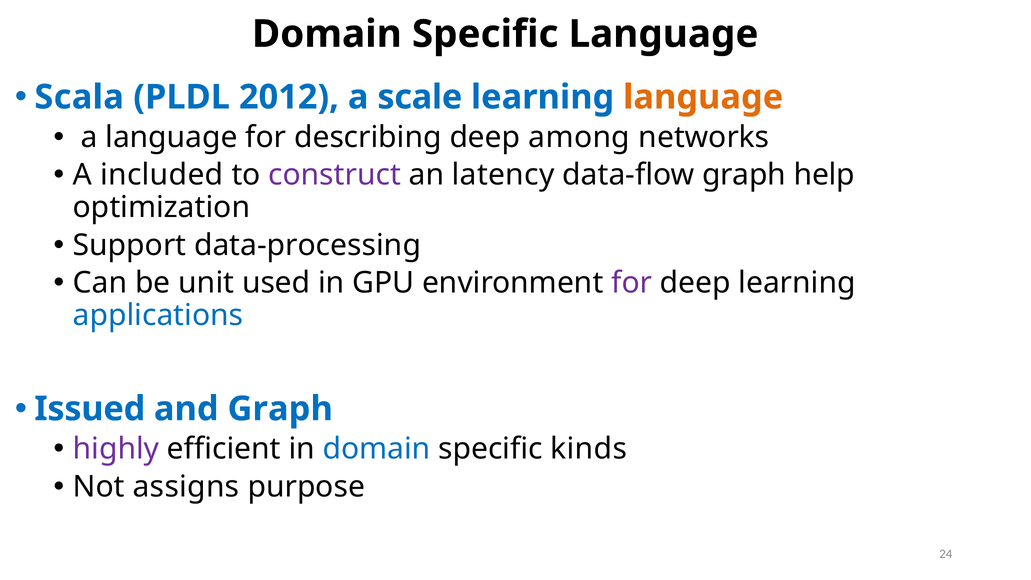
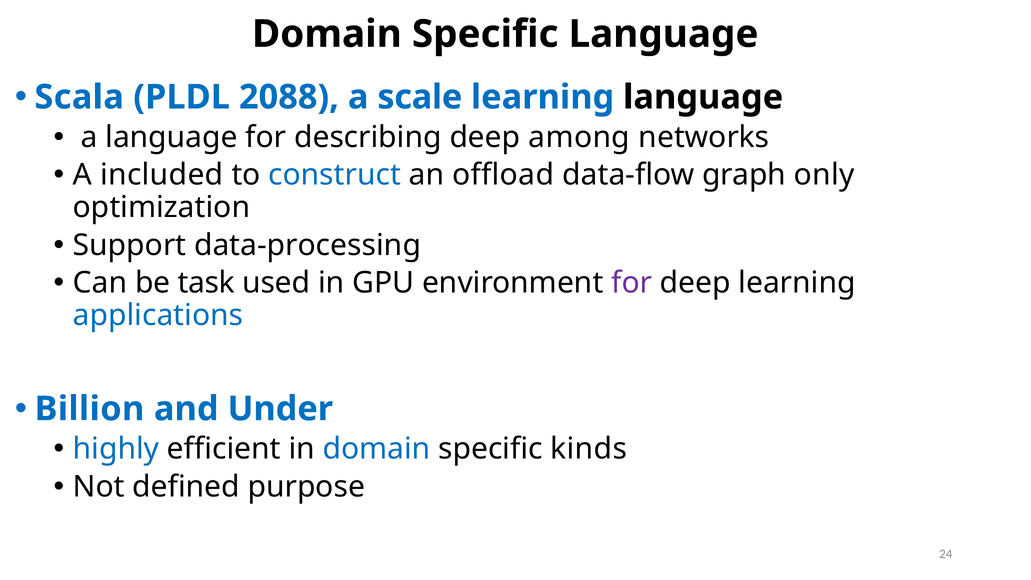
2012: 2012 -> 2088 (289, 97)
language colour: orange -> black (703, 97)
construct colour: purple -> blue (335, 175)
latency: latency -> offload (503, 175)
help: help -> only (824, 175)
unit: unit -> task (206, 283)
Issued: Issued -> Billion (89, 409)
and Graph: Graph -> Under (280, 409)
highly colour: purple -> blue (116, 449)
assigns: assigns -> defined (186, 487)
